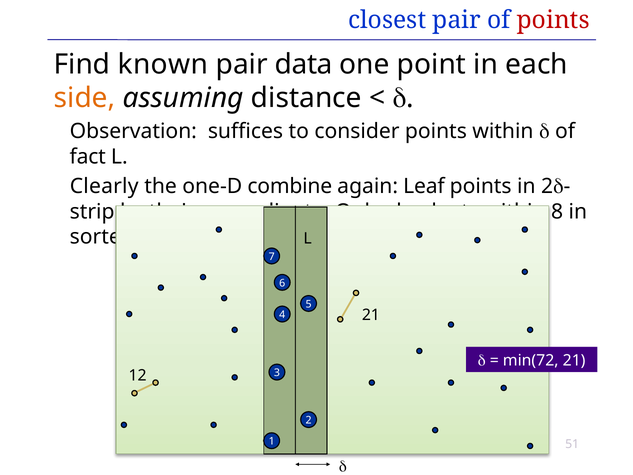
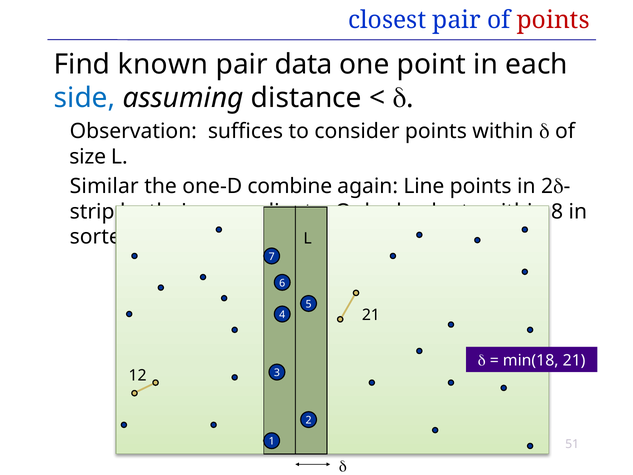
side colour: orange -> blue (85, 98)
fact: fact -> size (88, 157)
Clearly: Clearly -> Similar (104, 186)
Leaf: Leaf -> Line (424, 186)
min(72: min(72 -> min(18 (531, 360)
